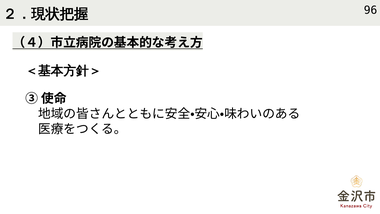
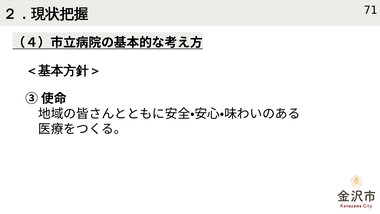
96: 96 -> 71 (371, 10)
